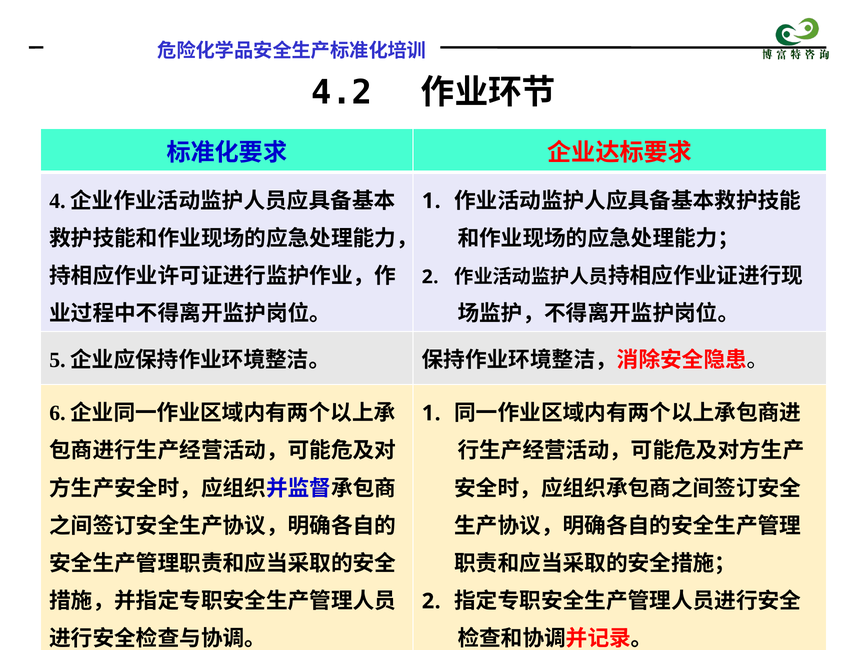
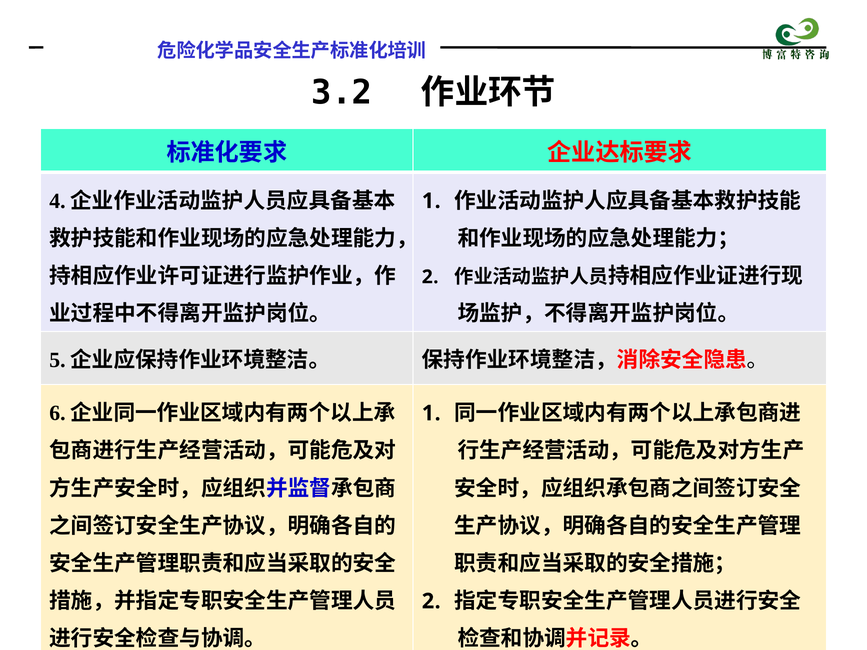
4.2: 4.2 -> 3.2 (342, 93)
